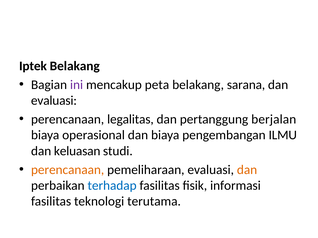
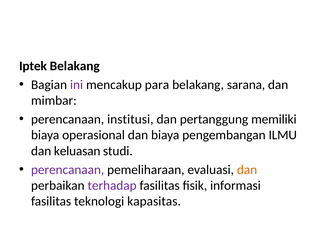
peta: peta -> para (157, 85)
evaluasi: evaluasi -> mimbar (54, 101)
legalitas: legalitas -> institusi (130, 119)
berjalan: berjalan -> memiliki (274, 119)
perencanaan colour: orange -> purple (68, 170)
terhadap colour: blue -> purple (112, 186)
terutama: terutama -> kapasitas (154, 202)
